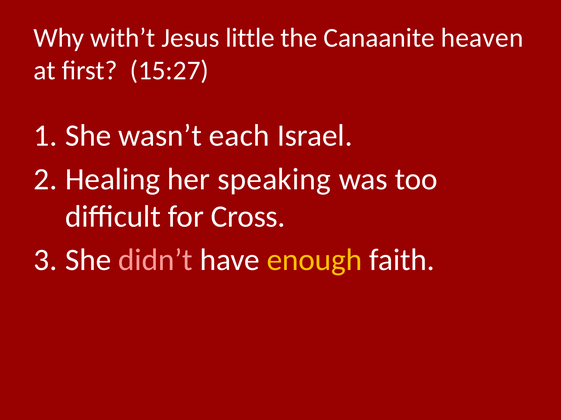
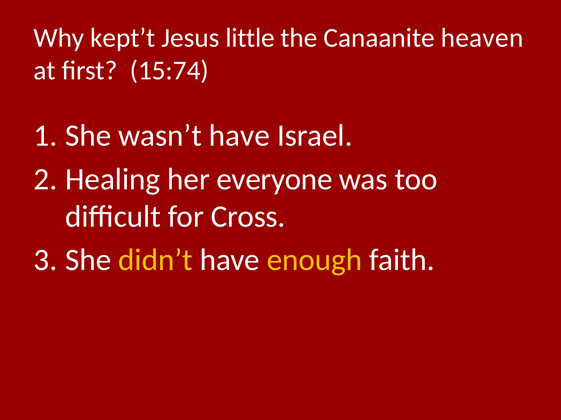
with’t: with’t -> kept’t (123, 38)
15:27: 15:27 -> 15:74 (169, 71)
wasn’t each: each -> have (239, 136)
speaking: speaking -> everyone (274, 179)
didn’t colour: pink -> yellow (155, 260)
